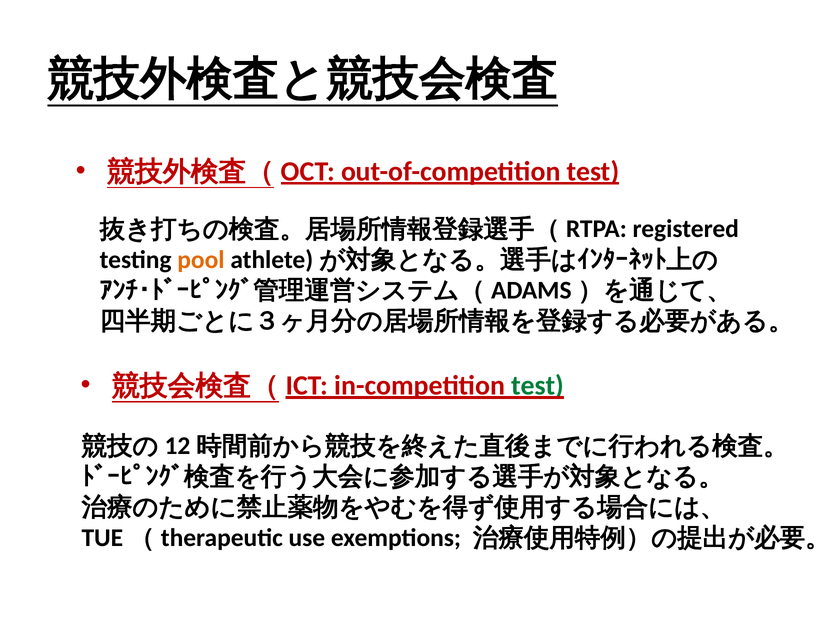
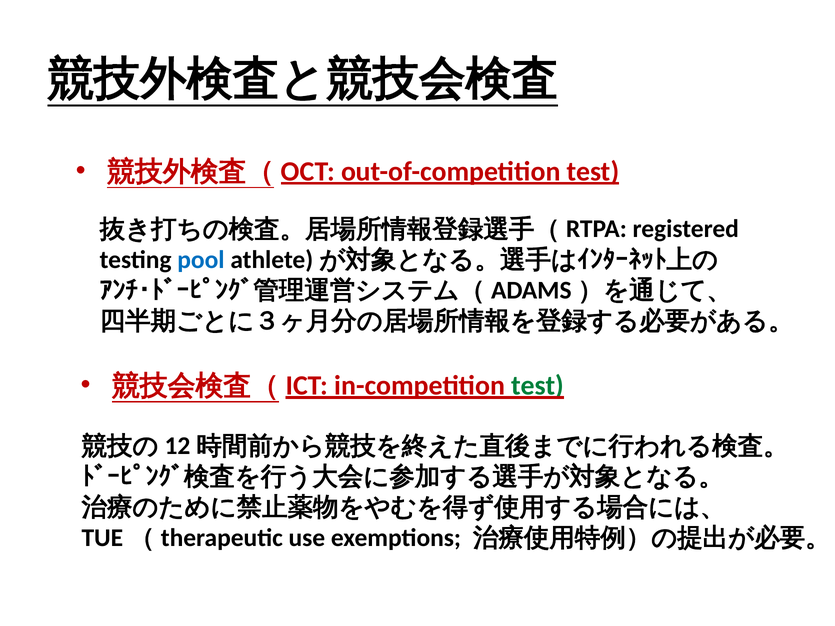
pool colour: orange -> blue (201, 260)
